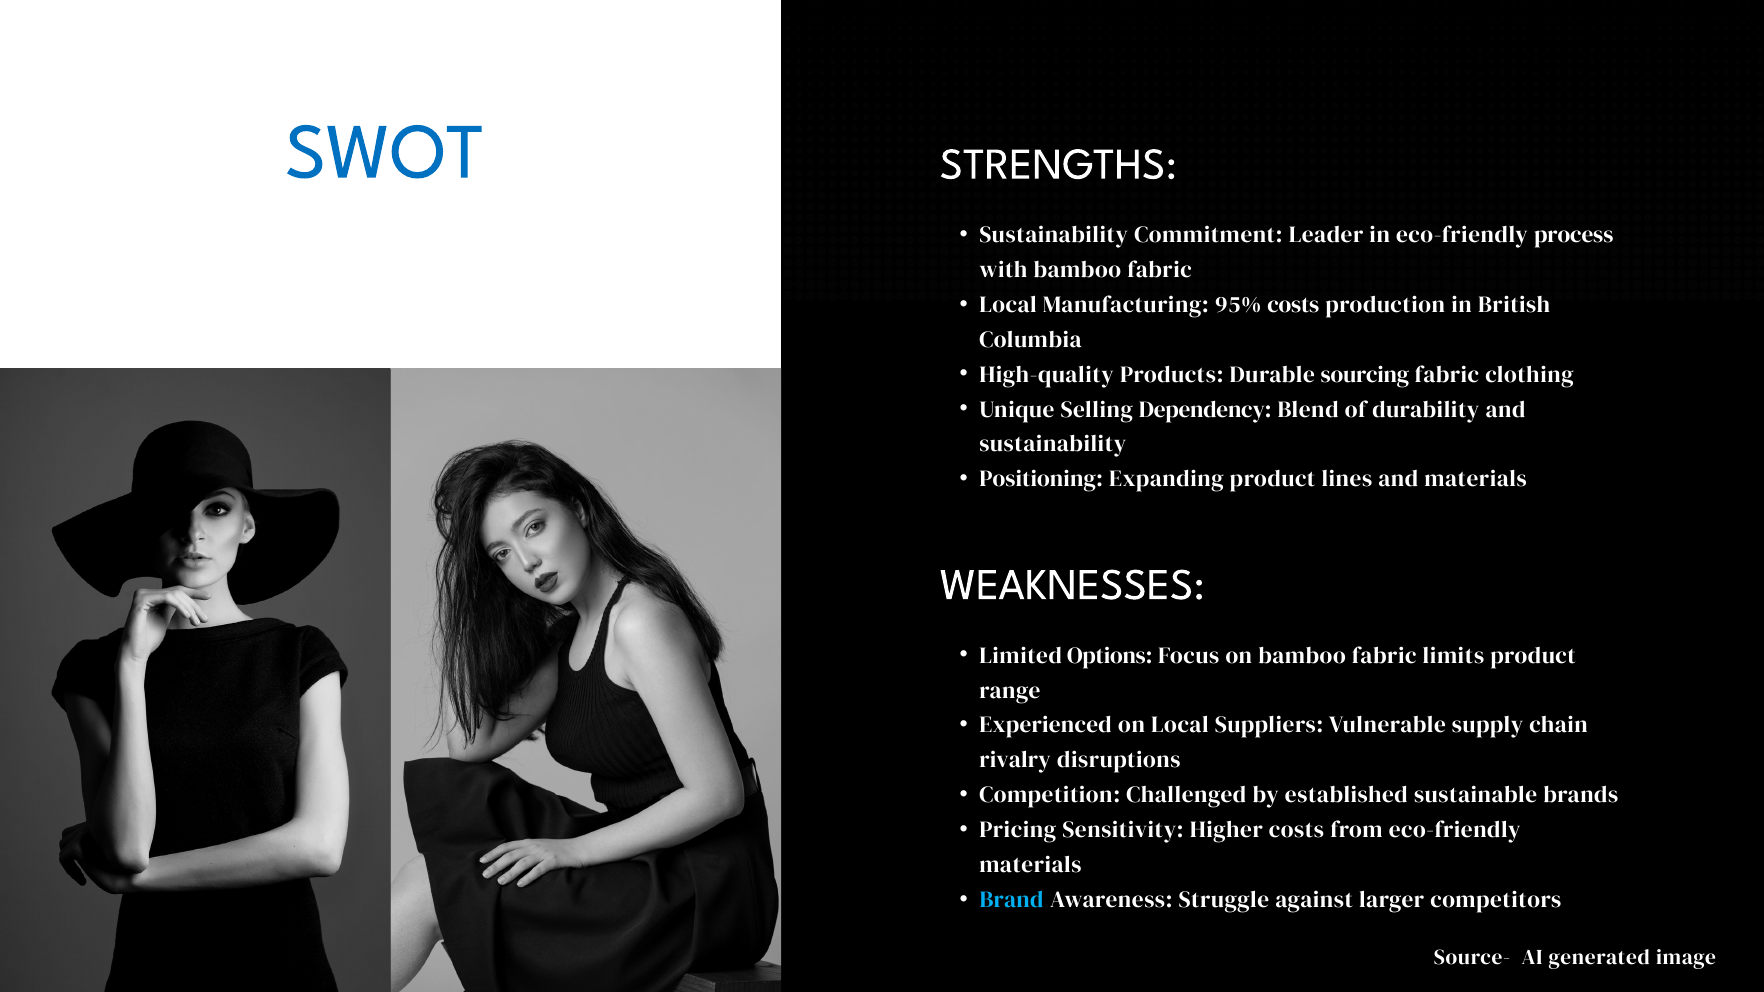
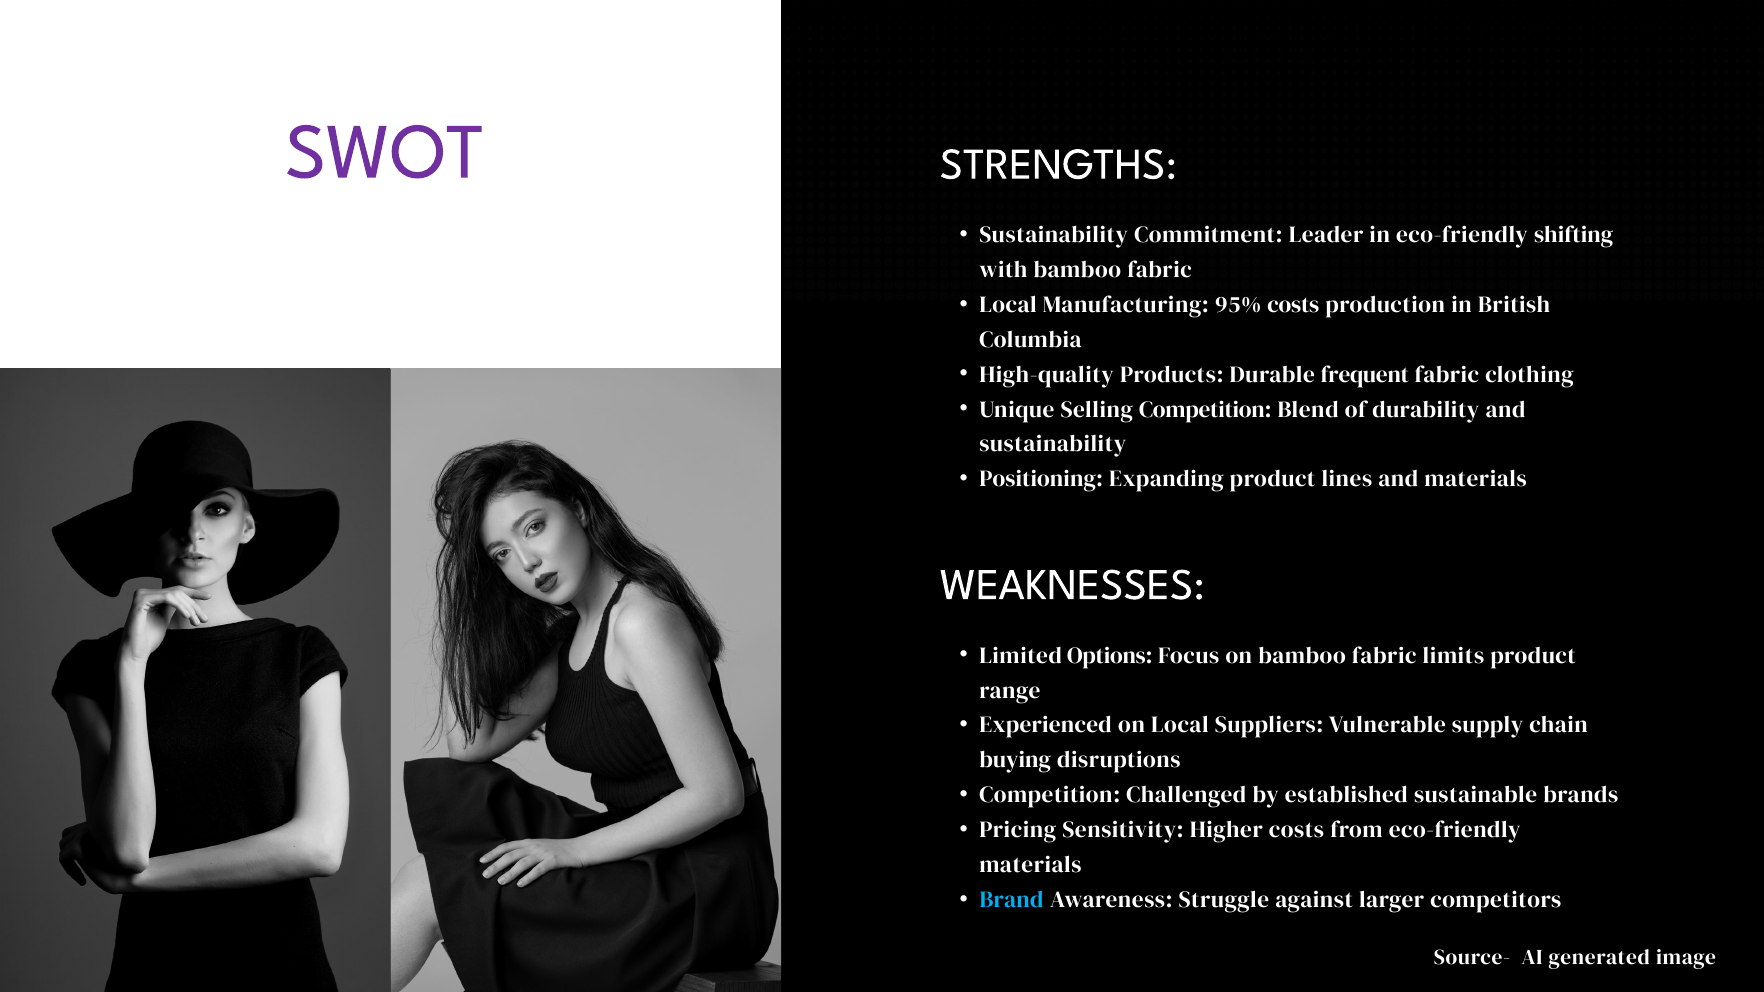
SWOT colour: blue -> purple (385, 152)
process: process -> shifting (1574, 235)
sourcing: sourcing -> frequent (1365, 375)
Selling Dependency: Dependency -> Competition (1205, 410)
rivalry: rivalry -> buying (1015, 760)
